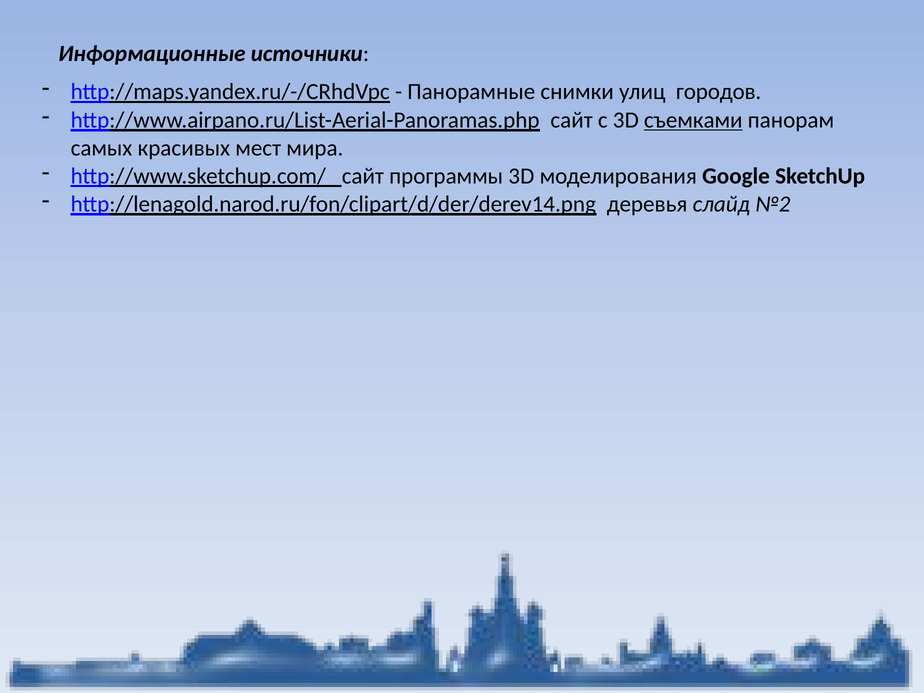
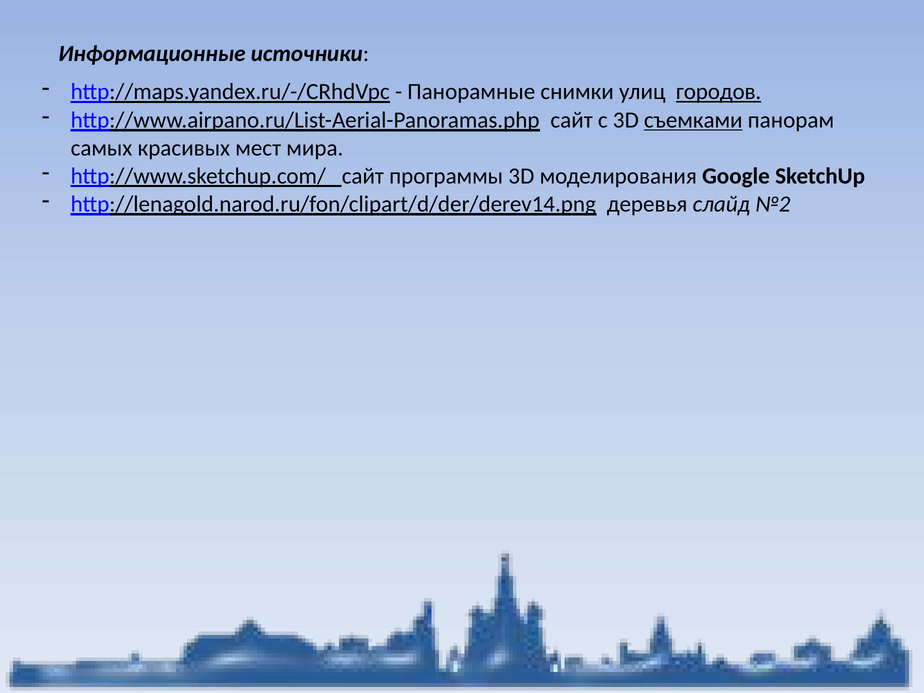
городов underline: none -> present (719, 92)
